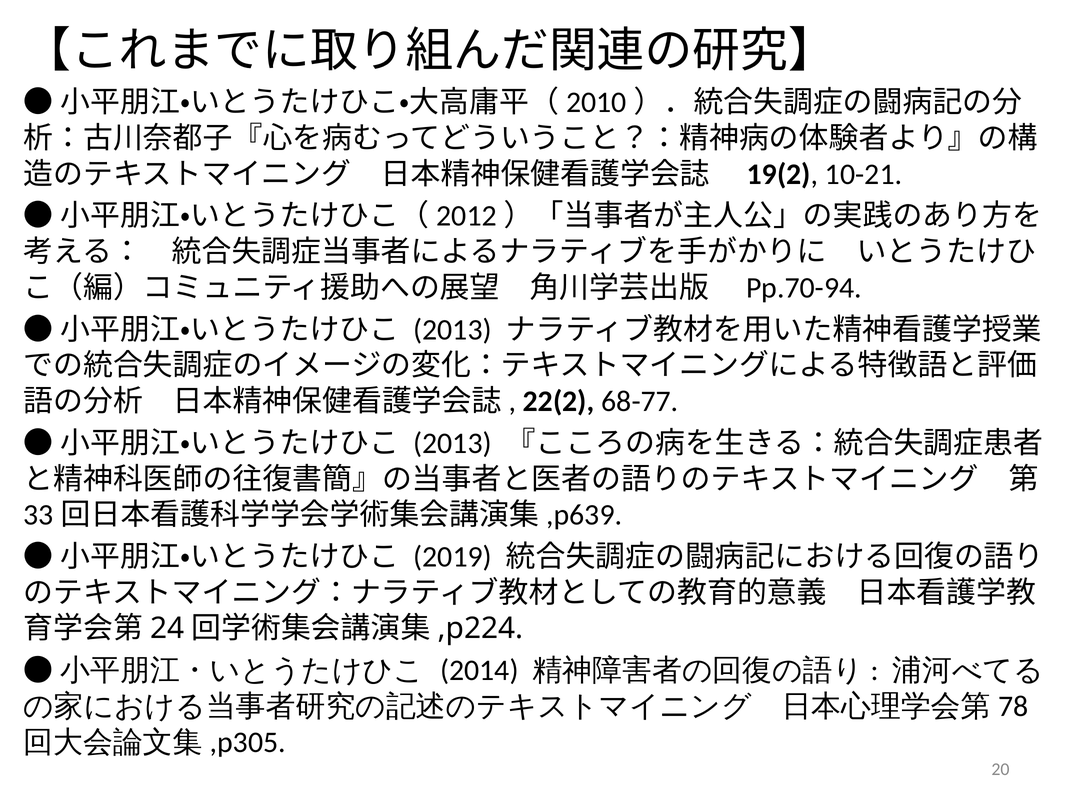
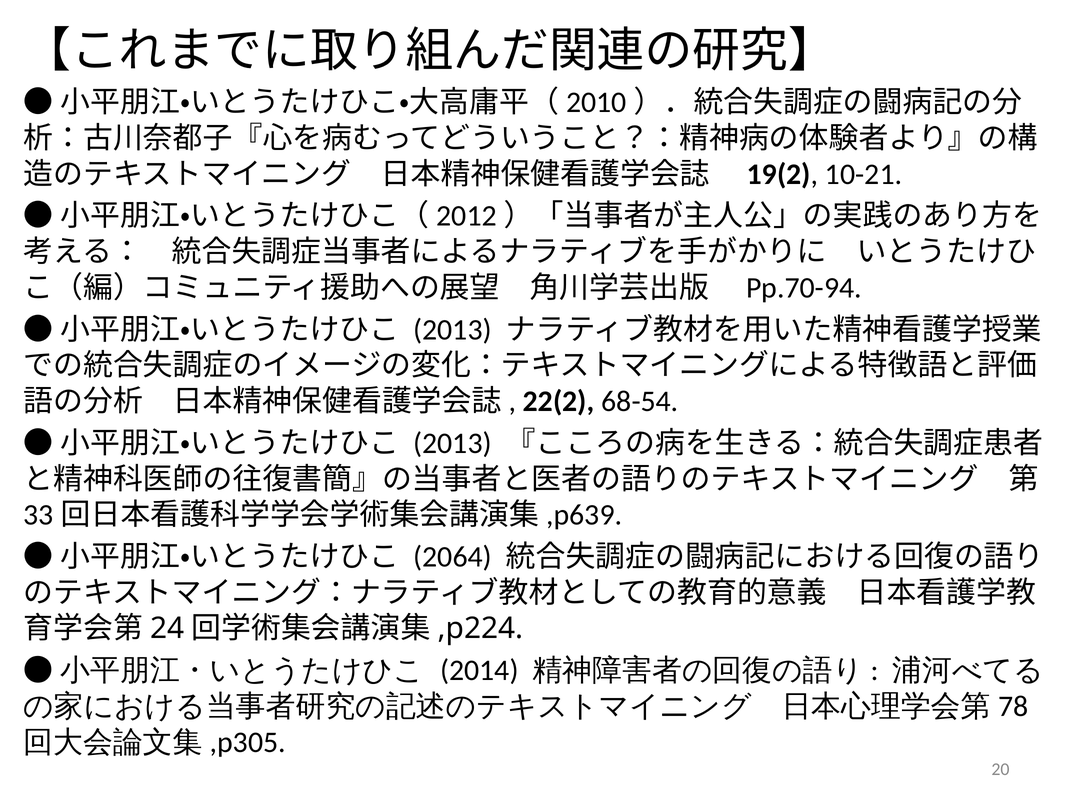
68-77: 68-77 -> 68-54 (640, 401)
2019: 2019 -> 2064 (453, 557)
